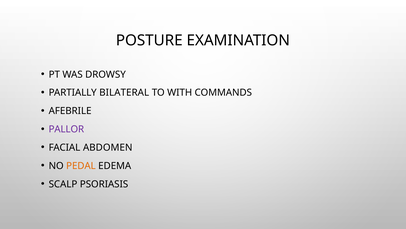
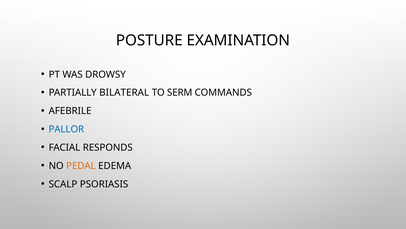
WITH: WITH -> SERM (180, 93)
PALLOR colour: purple -> blue (66, 129)
ABDOMEN: ABDOMEN -> RESPONDS (108, 147)
